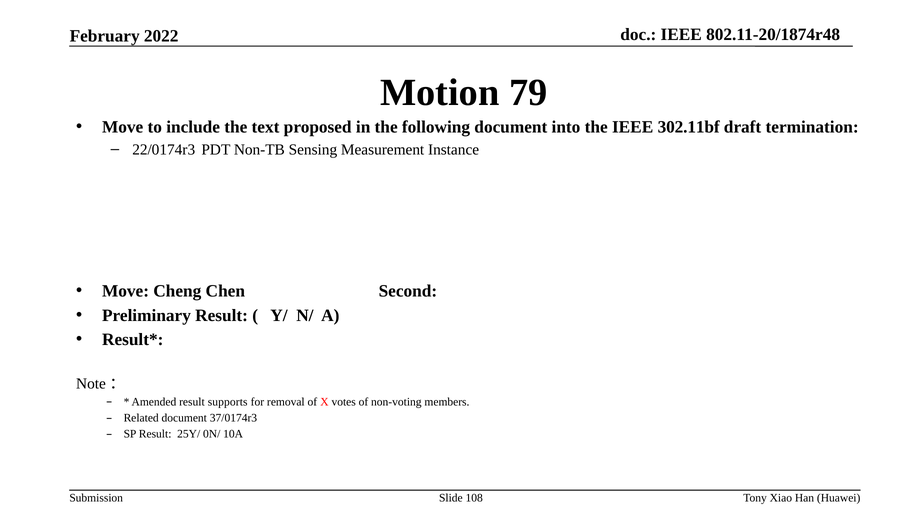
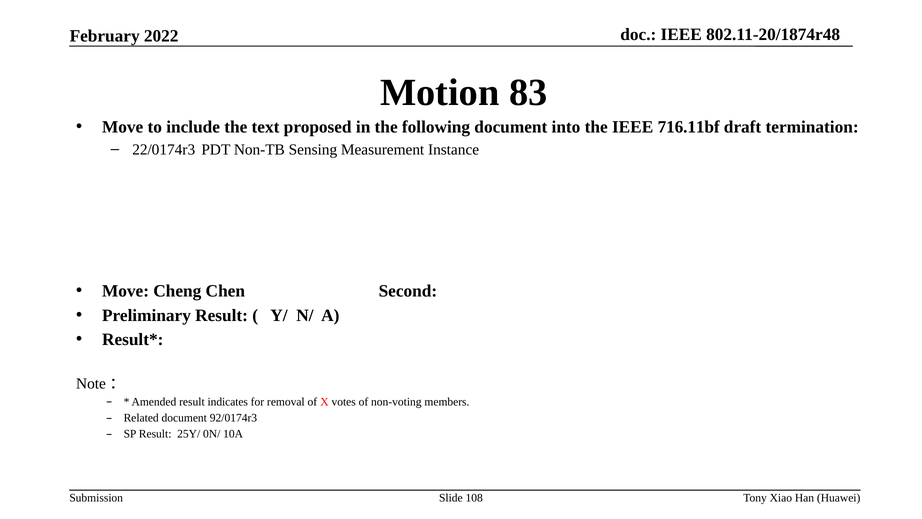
79: 79 -> 83 (528, 93)
302.11bf: 302.11bf -> 716.11bf (689, 127)
supports: supports -> indicates (228, 401)
37/0174r3: 37/0174r3 -> 92/0174r3 (233, 418)
